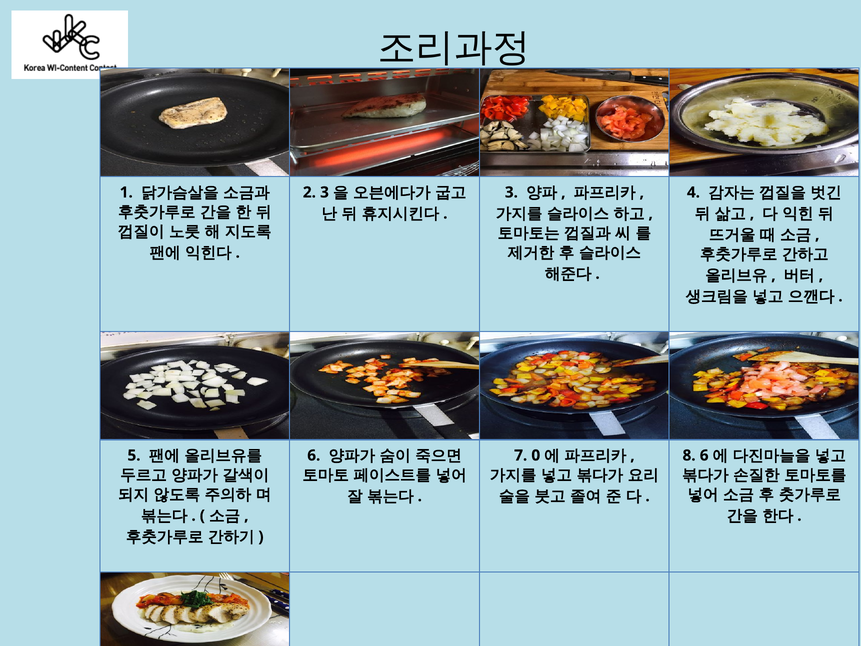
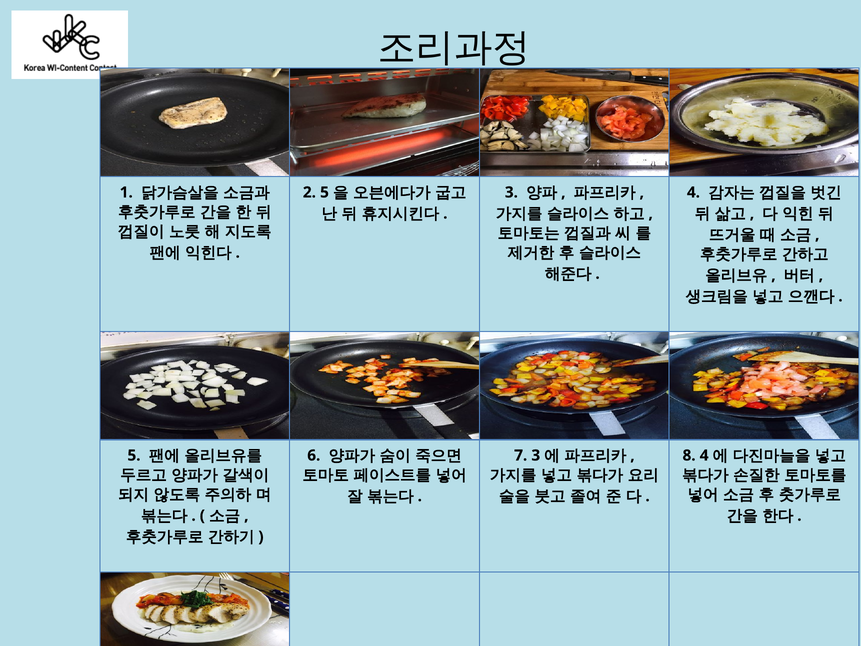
2 3: 3 -> 5 (325, 192)
7 0: 0 -> 3 (536, 455)
8 6: 6 -> 4 (704, 455)
